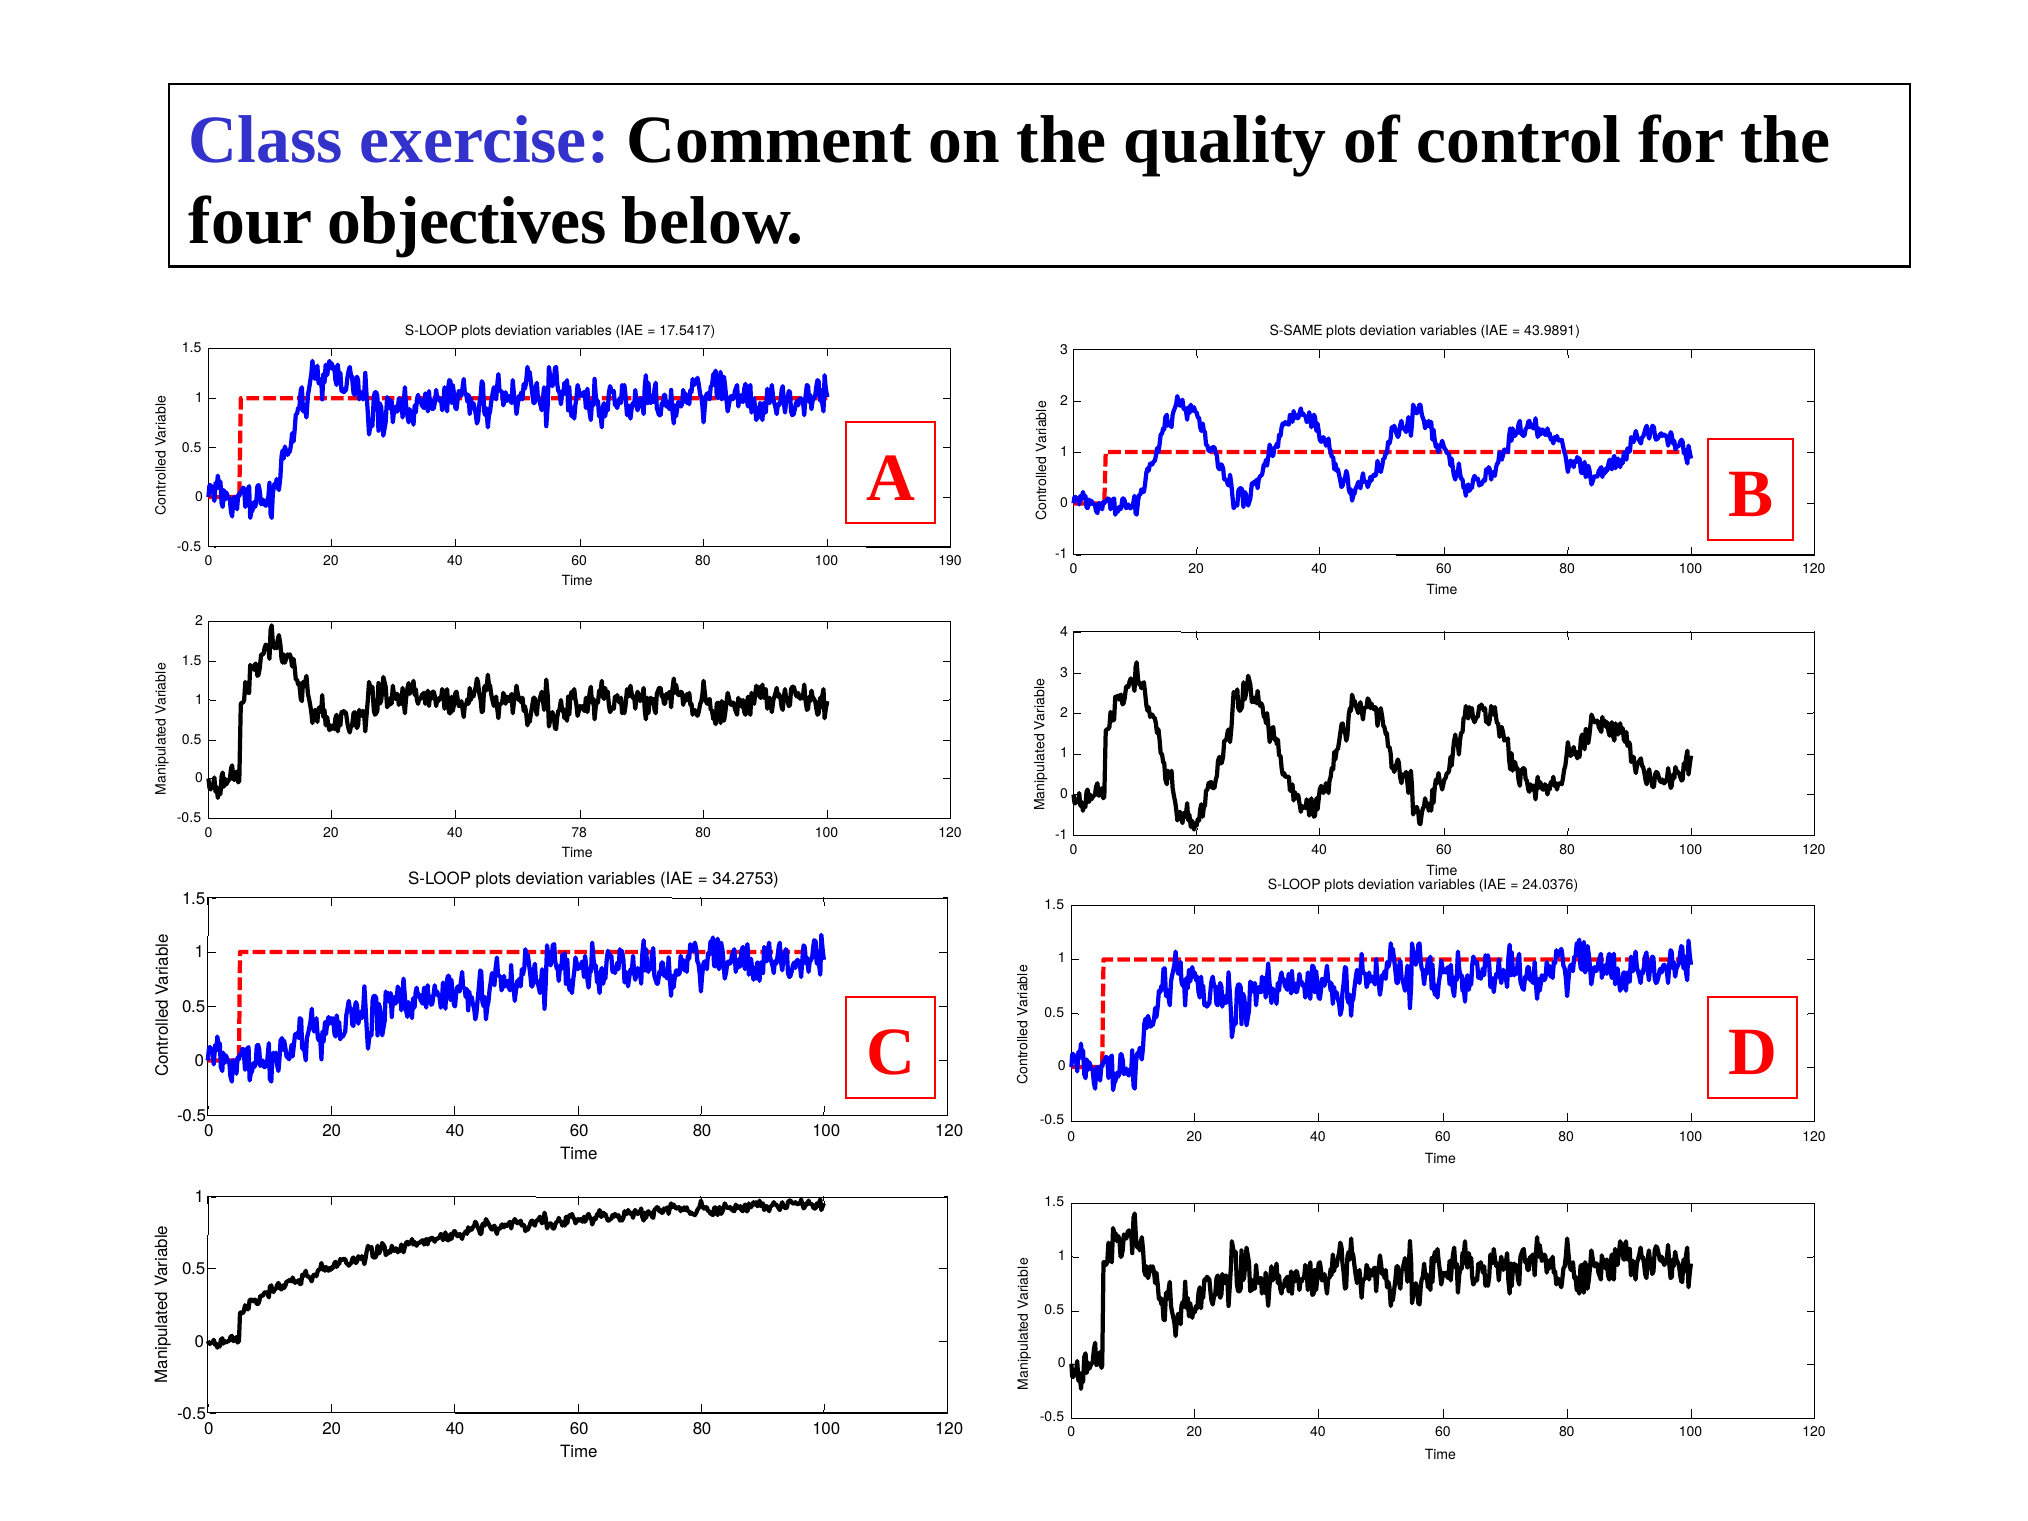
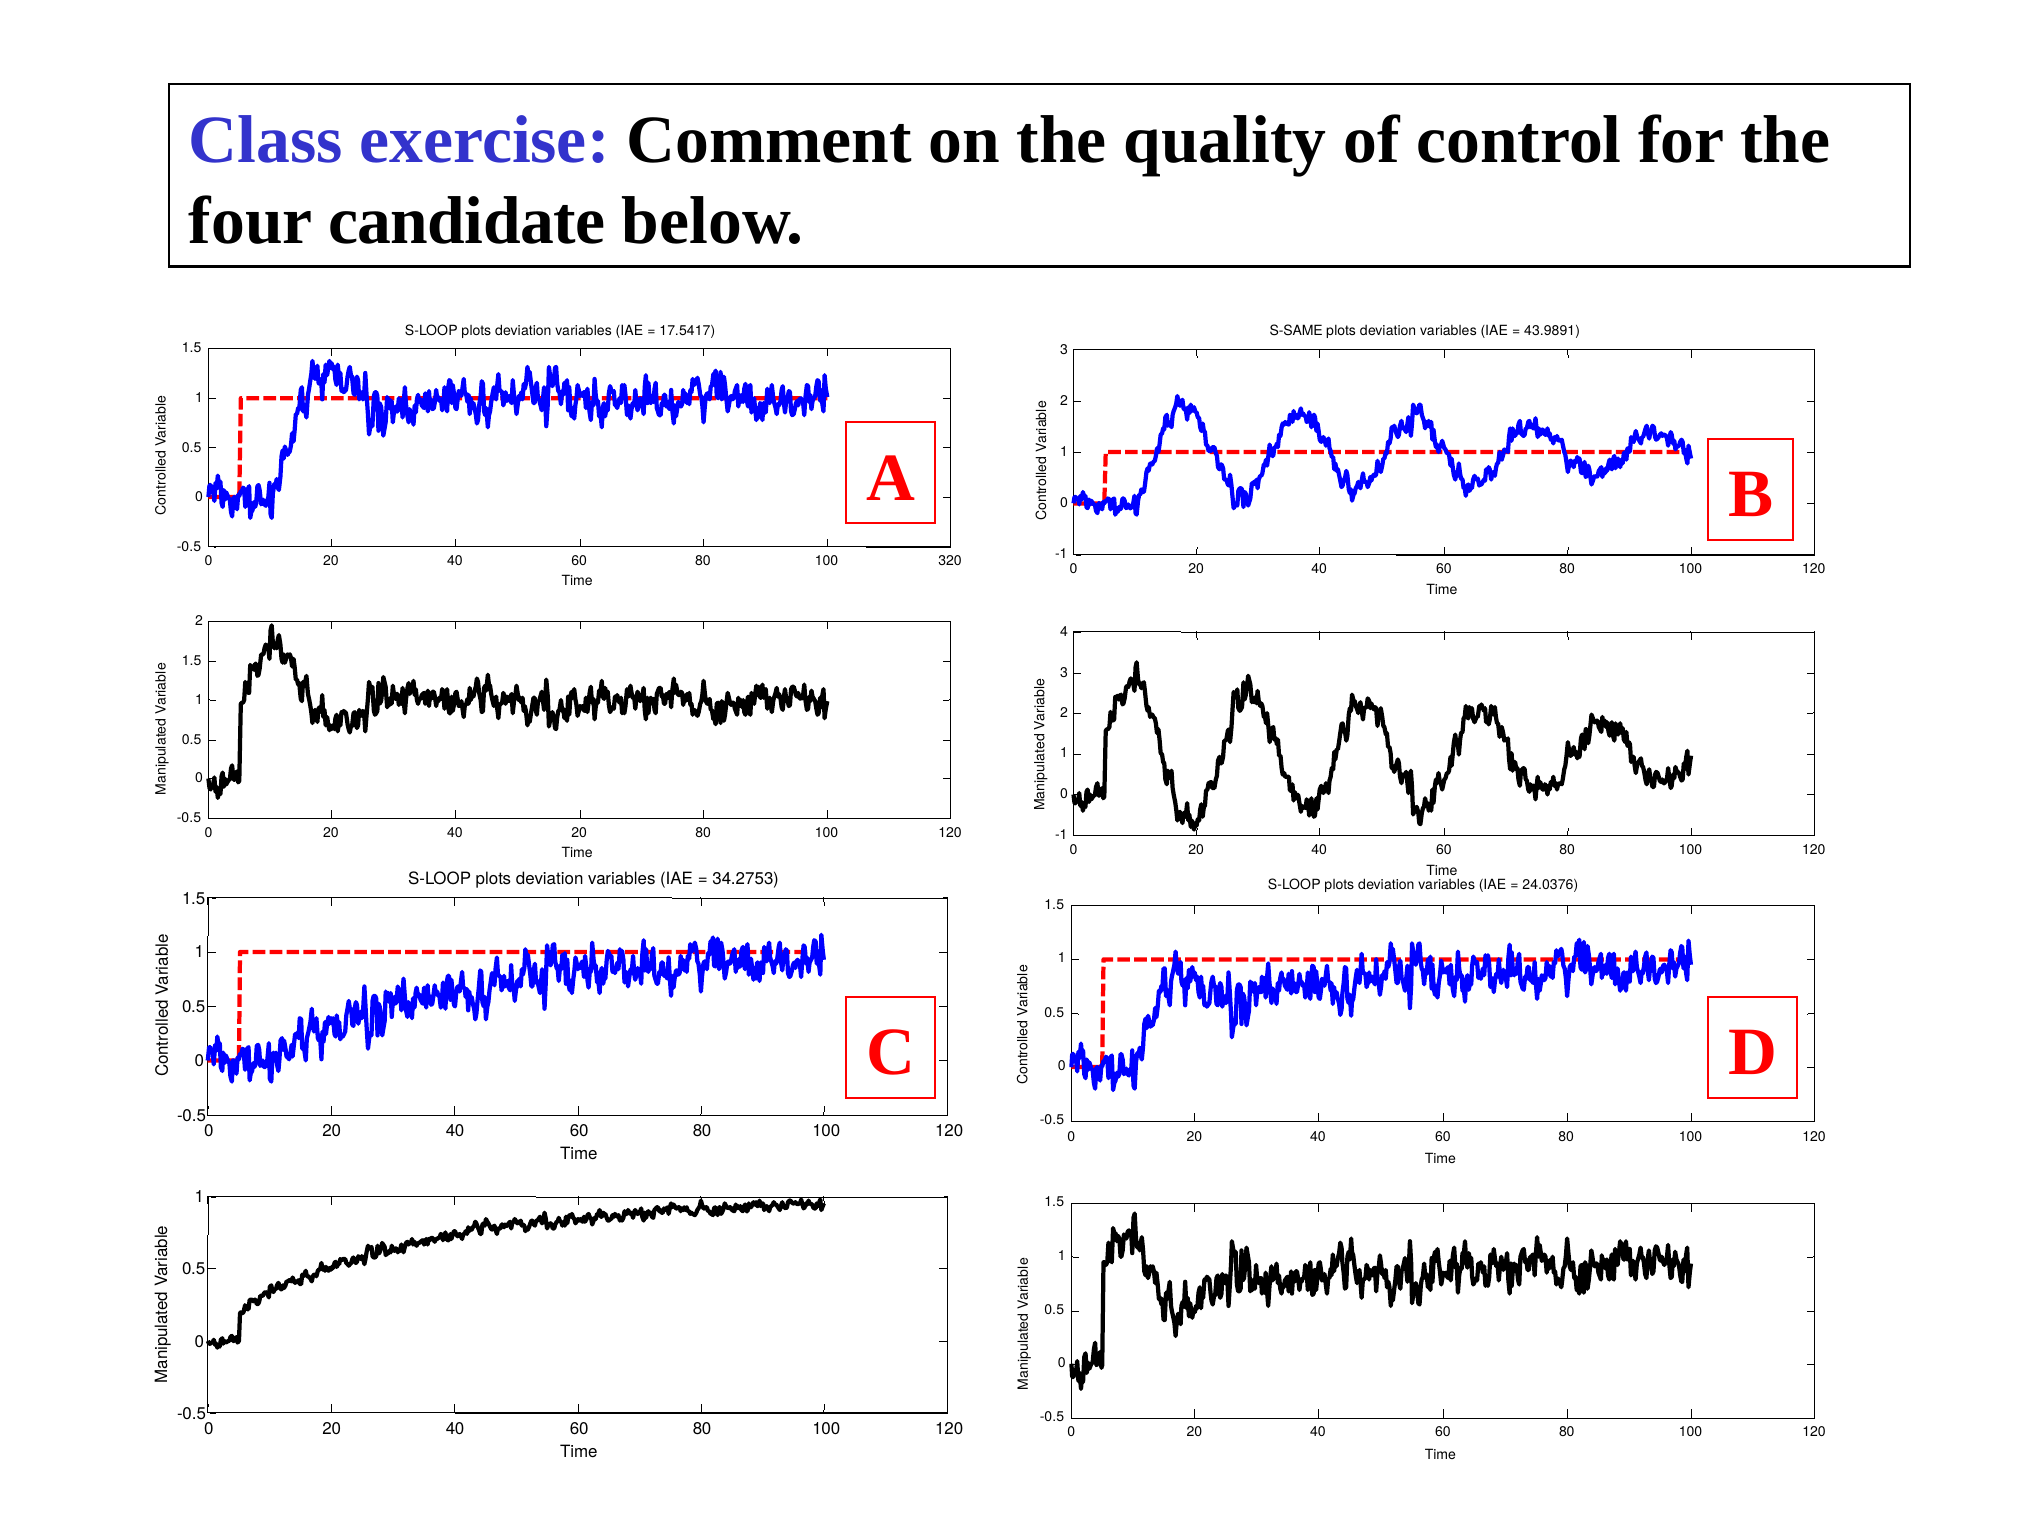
objectives: objectives -> candidate (467, 221)
190: 190 -> 320 (950, 561)
40 78: 78 -> 20 (579, 833)
